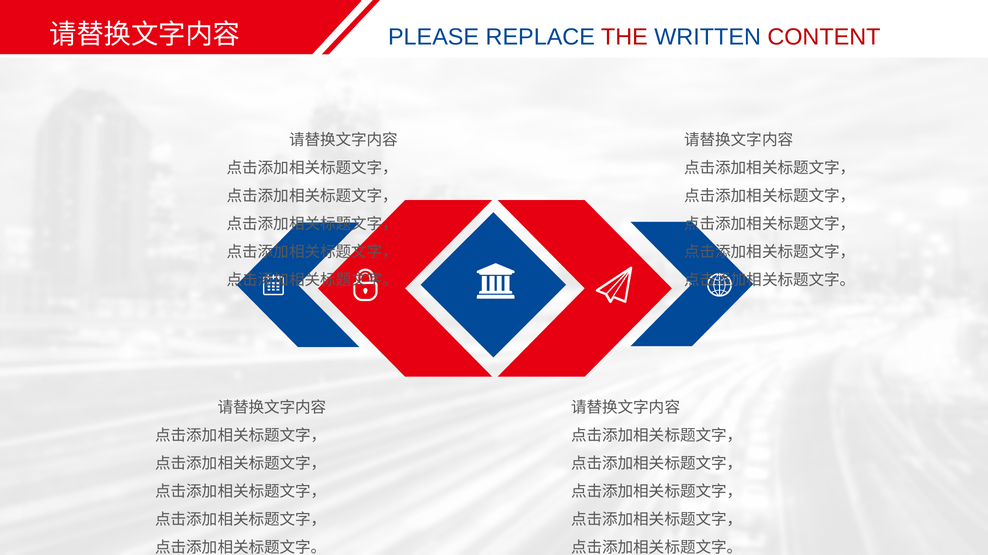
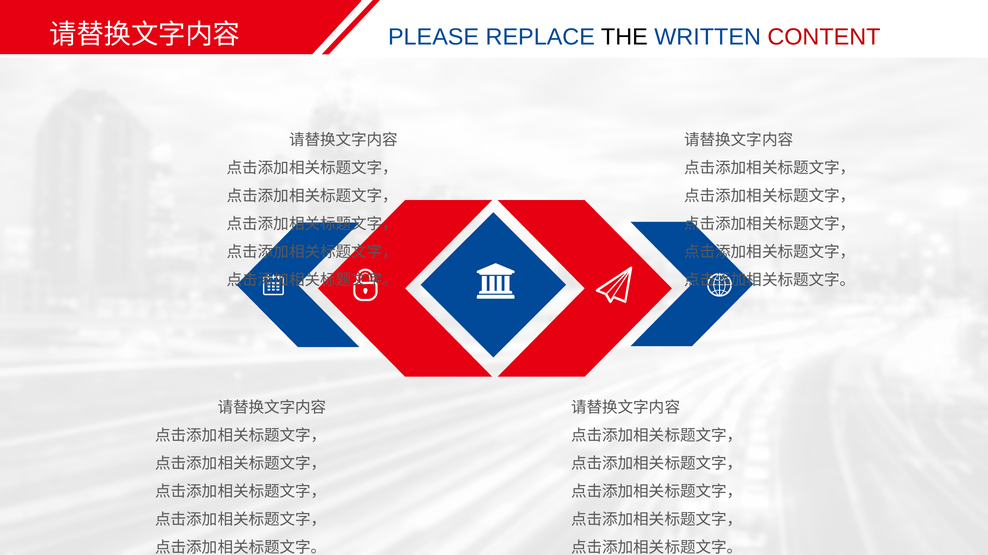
THE colour: red -> black (624, 37)
